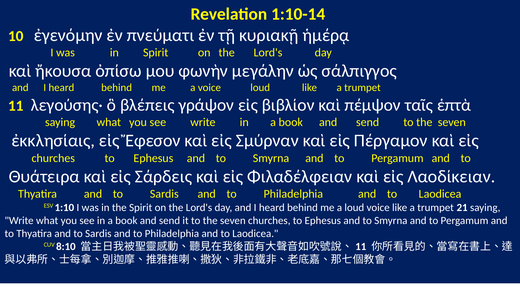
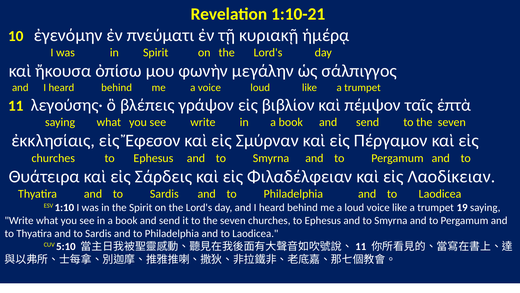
1:10-14: 1:10-14 -> 1:10-21 (298, 14)
21: 21 -> 19 (462, 208)
8:10: 8:10 -> 5:10 (66, 247)
